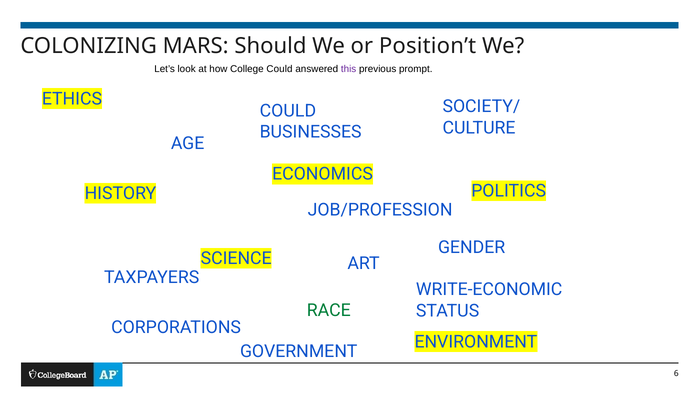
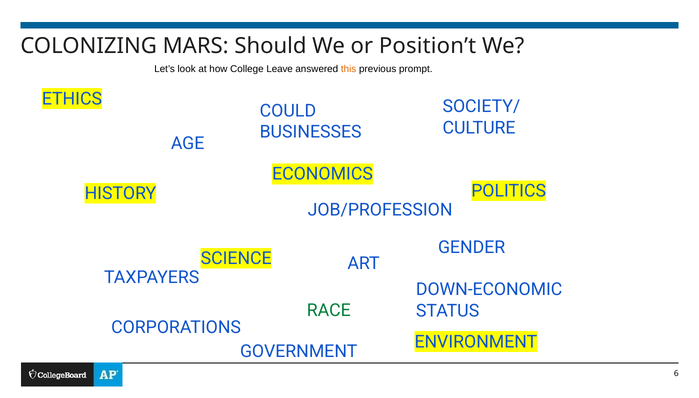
College Could: Could -> Leave (280, 69)
this colour: purple -> orange (349, 69)
WRITE-ECONOMIC: WRITE-ECONOMIC -> DOWN-ECONOMIC (489, 290)
